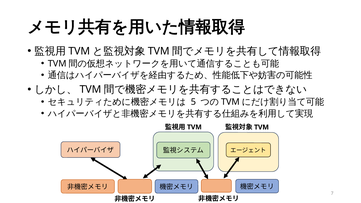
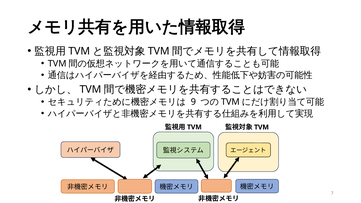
5: 5 -> 9 (193, 102)
